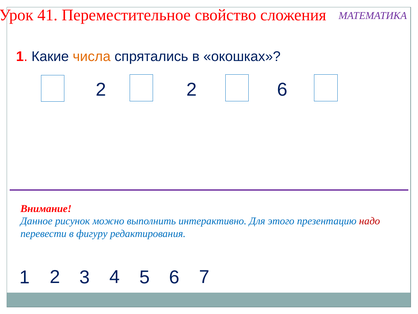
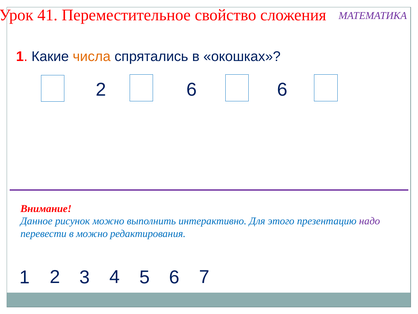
2 2: 2 -> 6 (192, 90)
надо colour: red -> purple (370, 221)
в фигуру: фигуру -> можно (92, 233)
